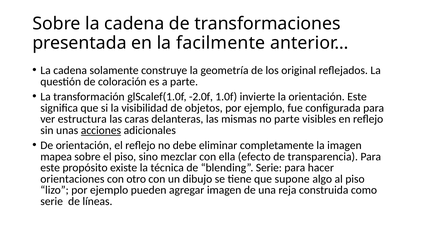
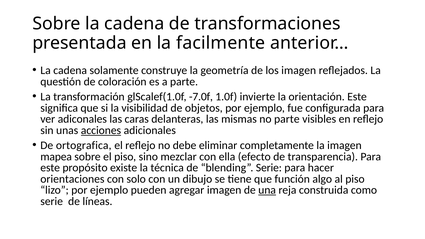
los original: original -> imagen (299, 70)
-2.0f: -2.0f -> -7.0f (201, 97)
estructura: estructura -> adiconales (82, 119)
De orientación: orientación -> ortografica (84, 145)
otro: otro -> solo (136, 179)
supone: supone -> función (292, 179)
una underline: none -> present (267, 190)
